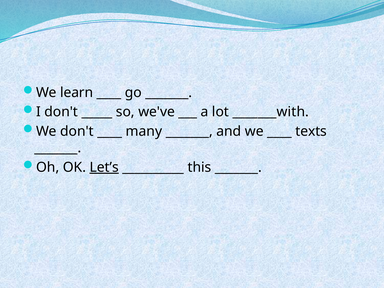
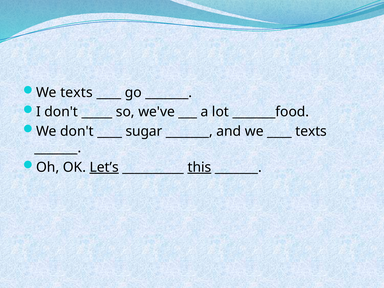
We learn: learn -> texts (77, 92)
_______with: _______with -> _______food (271, 112)
many: many -> sugar (144, 131)
this underline: none -> present (199, 167)
